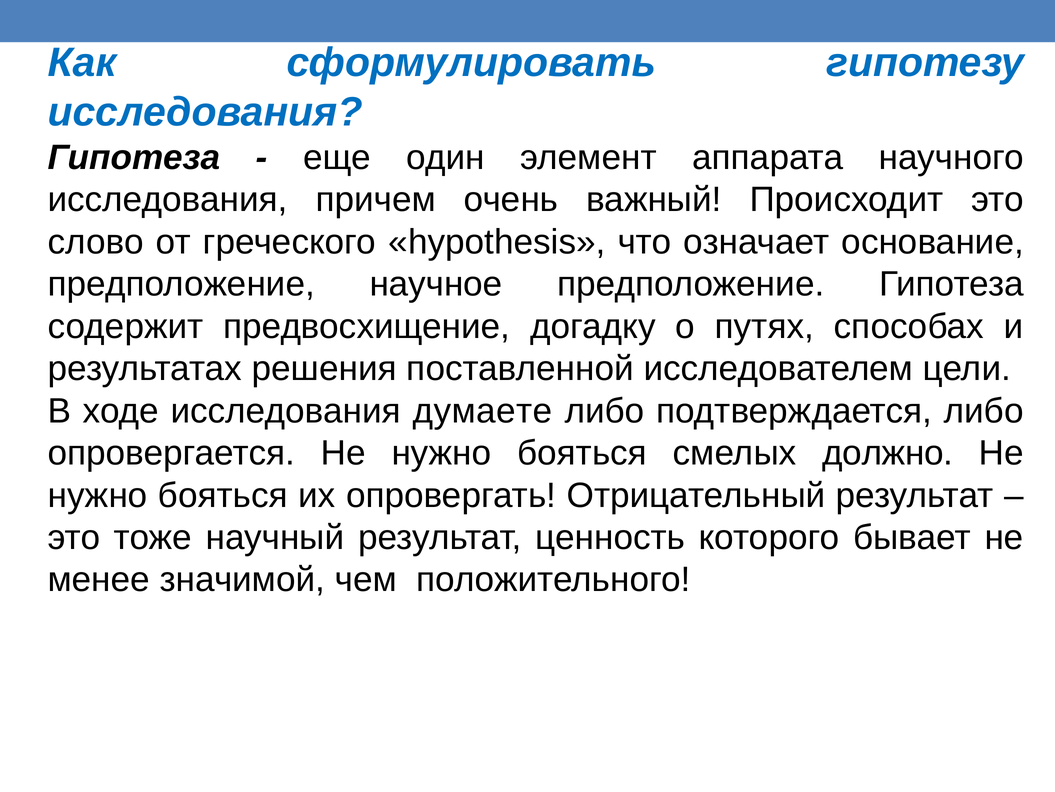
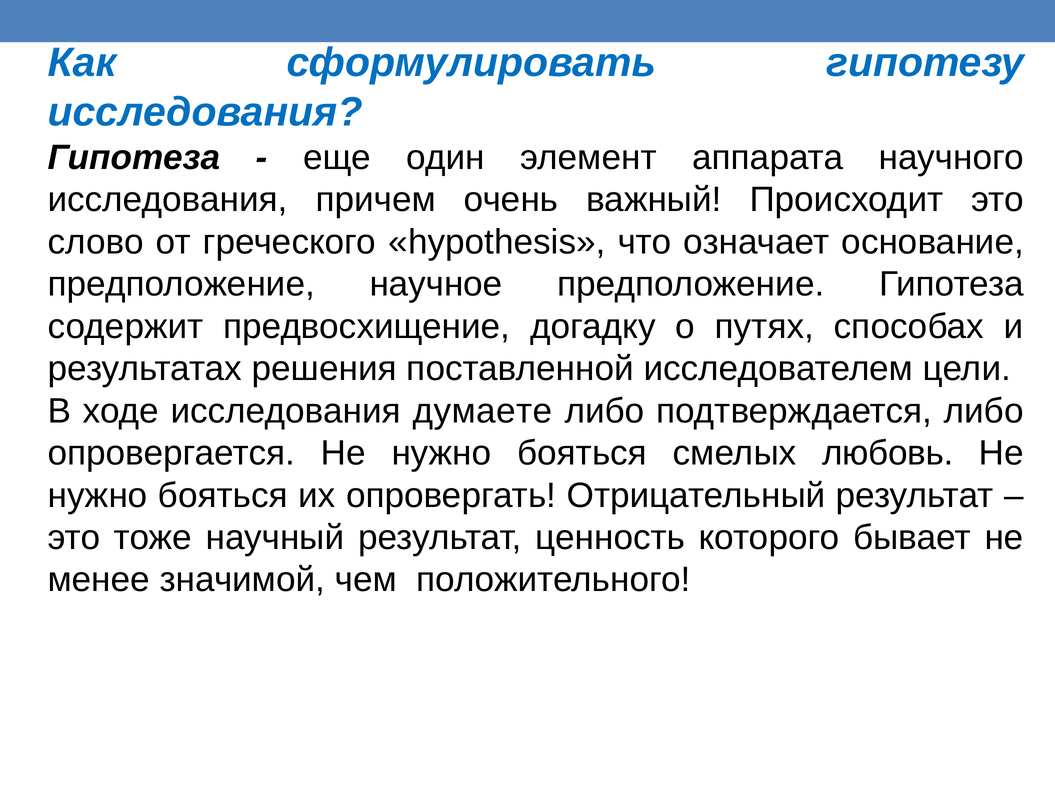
должно: должно -> любовь (888, 453)
